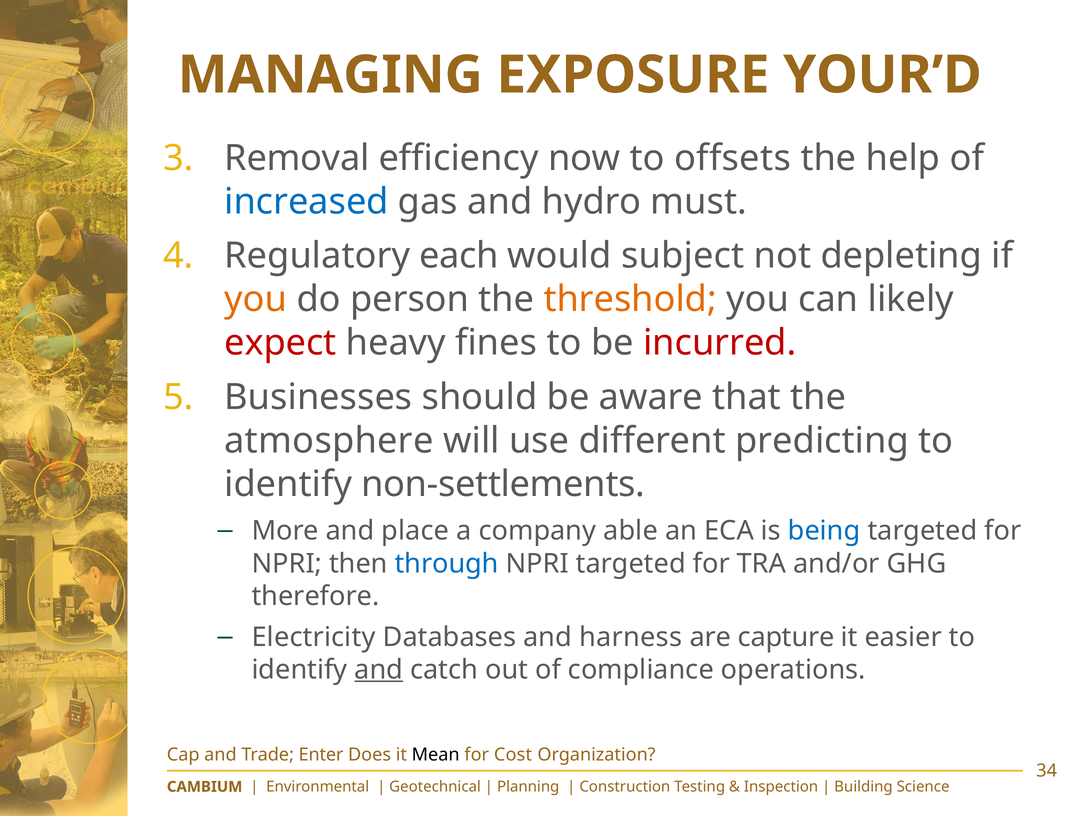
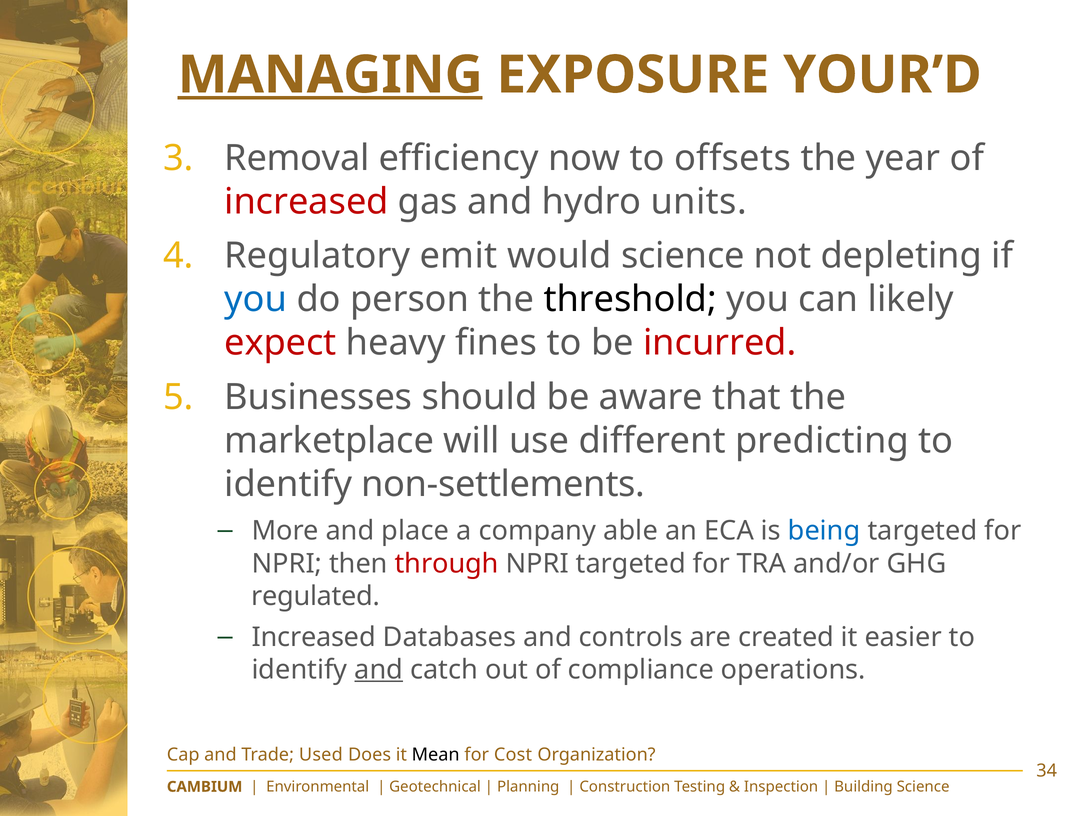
MANAGING underline: none -> present (330, 75)
help: help -> year (903, 158)
increased colour: blue -> red (307, 201)
must: must -> units (699, 201)
each: each -> emit (459, 256)
would subject: subject -> science (683, 256)
you colour: orange -> blue (256, 299)
threshold colour: orange -> black (630, 299)
atmosphere: atmosphere -> marketplace (329, 441)
through colour: blue -> red (447, 563)
therefore: therefore -> regulated (316, 596)
Electricity: Electricity -> Increased (314, 636)
harness: harness -> controls (631, 636)
capture: capture -> created (786, 636)
Enter: Enter -> Used (321, 754)
